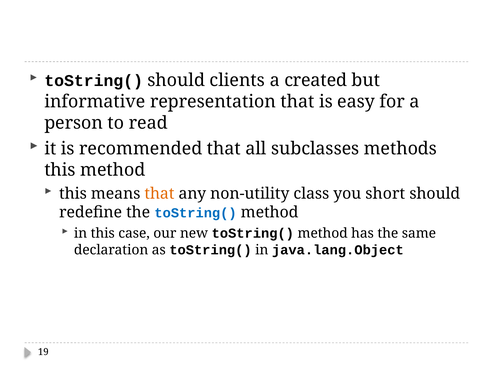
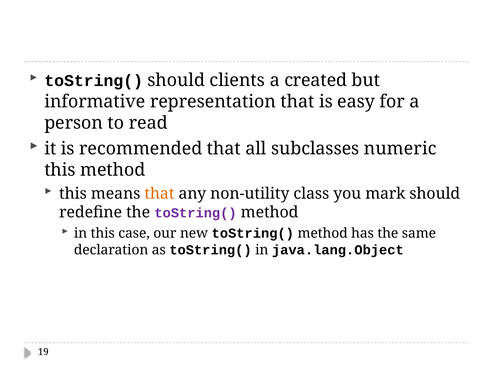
methods: methods -> numeric (400, 149)
short: short -> mark (385, 193)
toString( colour: blue -> purple (196, 213)
